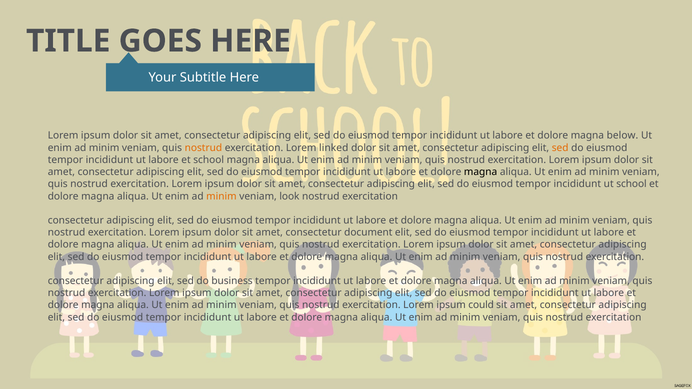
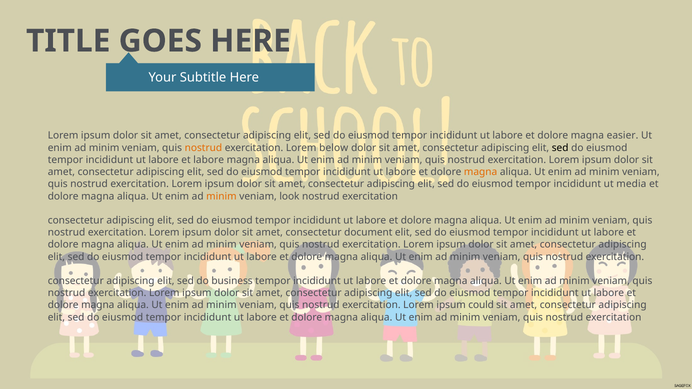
below: below -> easier (622, 136)
linked: linked -> below (334, 148)
sed colour: orange -> black (560, 148)
et school: school -> labore (209, 160)
magna colour: black -> orange (481, 172)
ut school: school -> media (631, 184)
